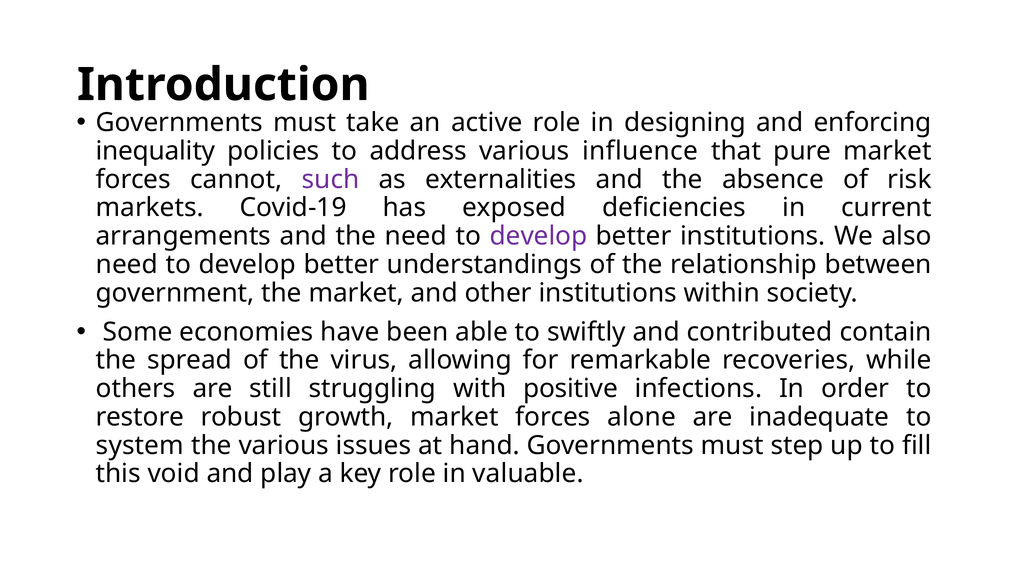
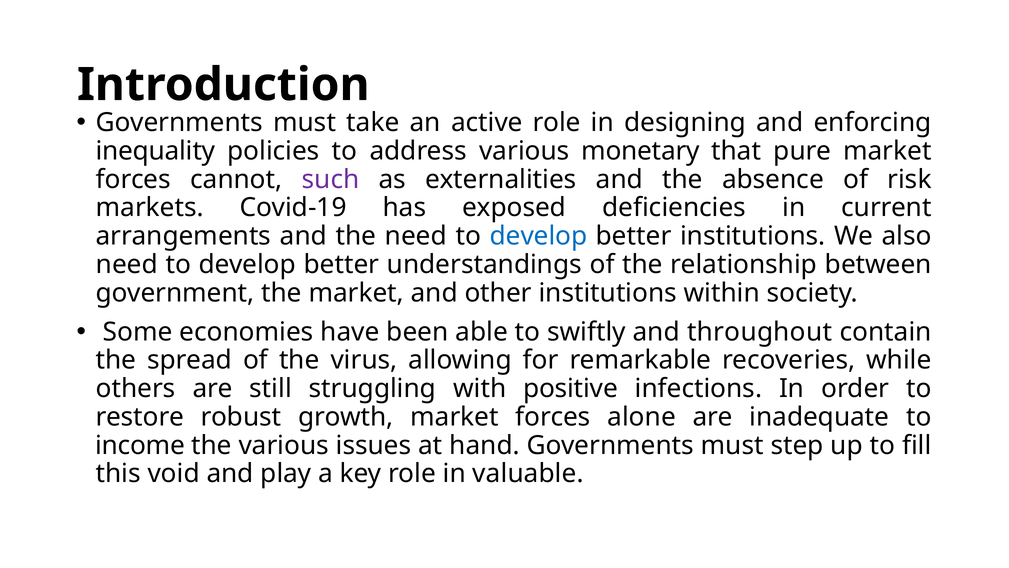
influence: influence -> monetary (640, 151)
develop colour: purple -> blue (538, 236)
contributed: contributed -> throughout (760, 332)
system: system -> income (140, 445)
